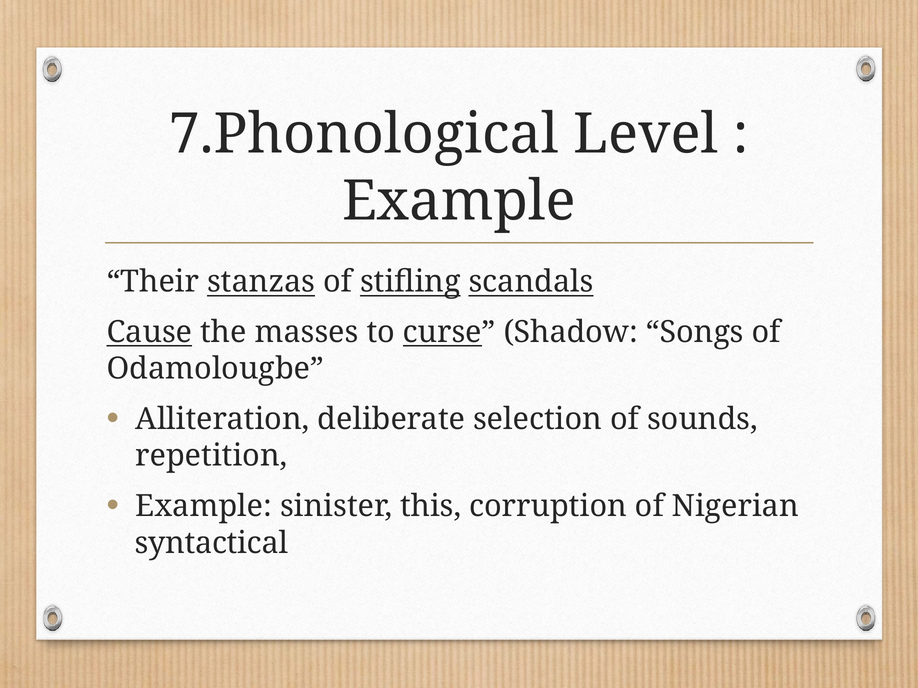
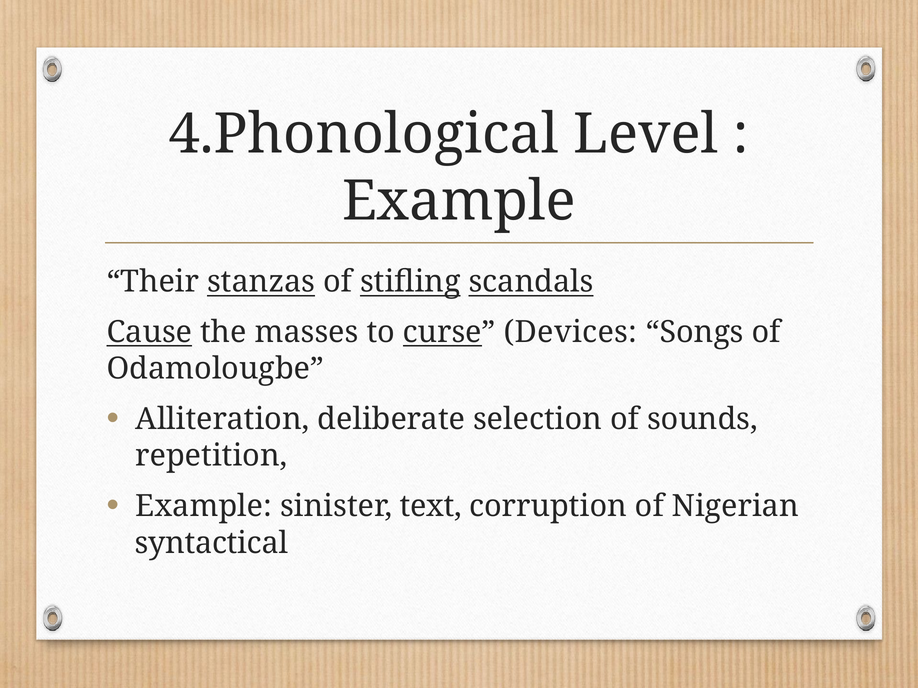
7.Phonological: 7.Phonological -> 4.Phonological (364, 134)
Shadow: Shadow -> Devices (571, 332)
this: this -> text (431, 507)
